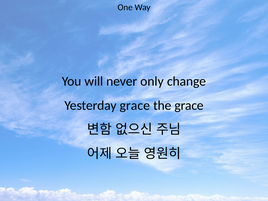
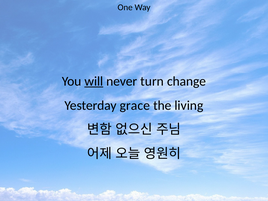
will underline: none -> present (94, 81)
only: only -> turn (152, 81)
the grace: grace -> living (189, 105)
